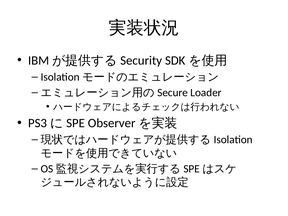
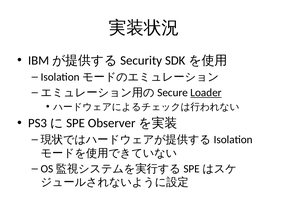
Loader underline: none -> present (206, 93)
